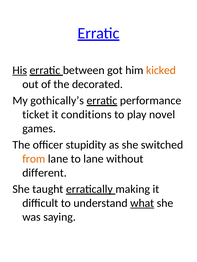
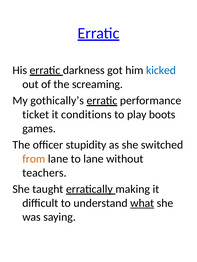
His underline: present -> none (20, 70)
between: between -> darkness (84, 70)
kicked colour: orange -> blue (161, 70)
decorated: decorated -> screaming (97, 84)
novel: novel -> boots (162, 115)
different: different -> teachers (44, 173)
